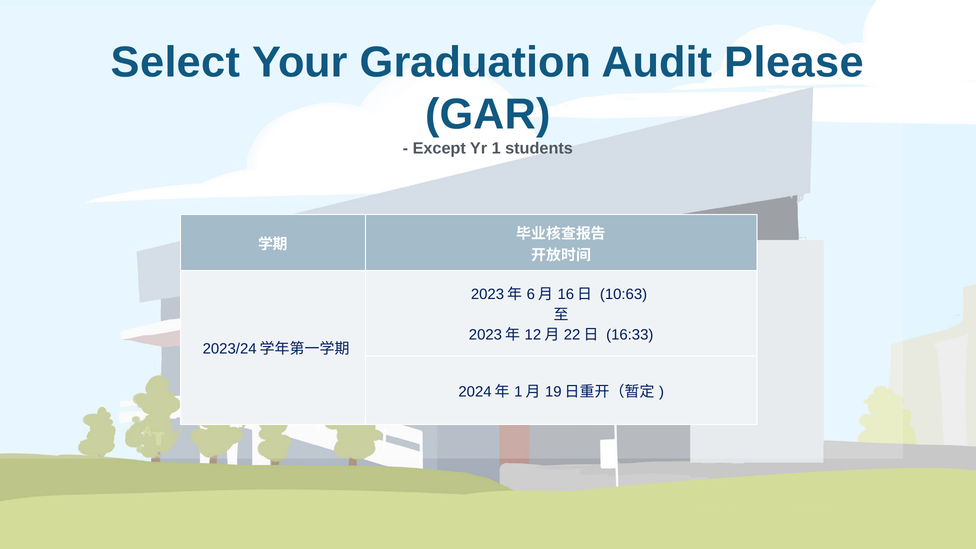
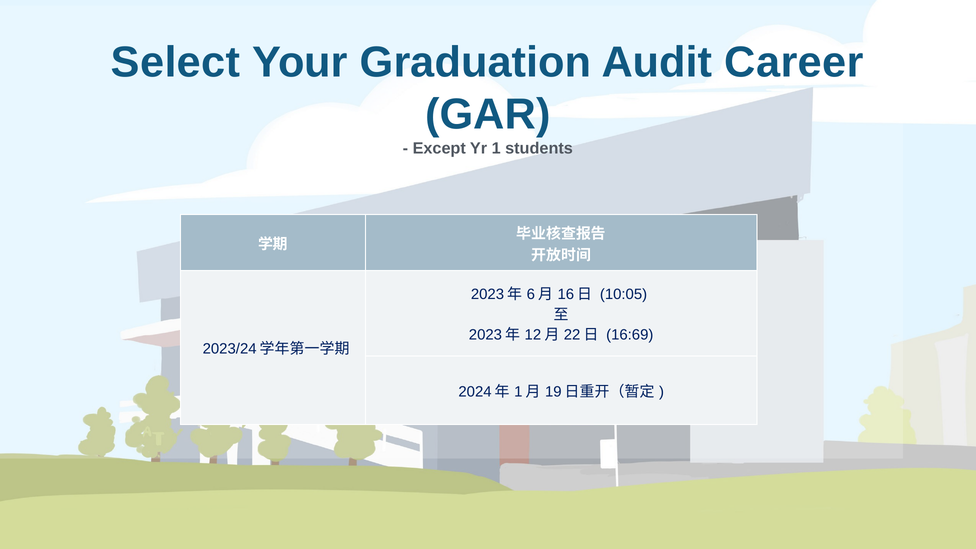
Please: Please -> Career (794, 62)
10:63: 10:63 -> 10:05 (624, 294)
16:33: 16:33 -> 16:69 (630, 335)
